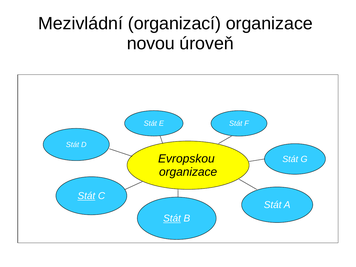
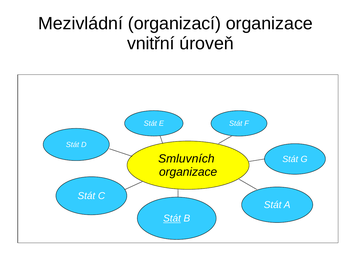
novou: novou -> vnitřní (151, 43)
Evropskou: Evropskou -> Smluvních (186, 159)
Stát underline: present -> none (86, 196)
